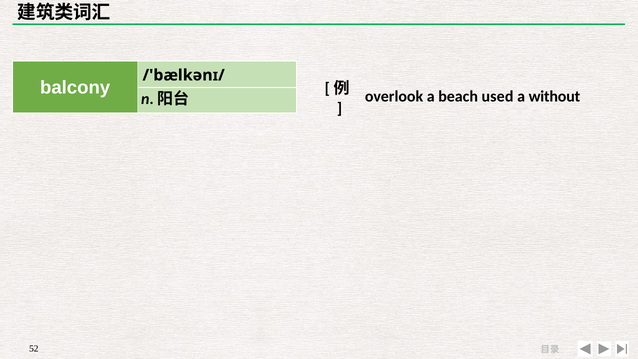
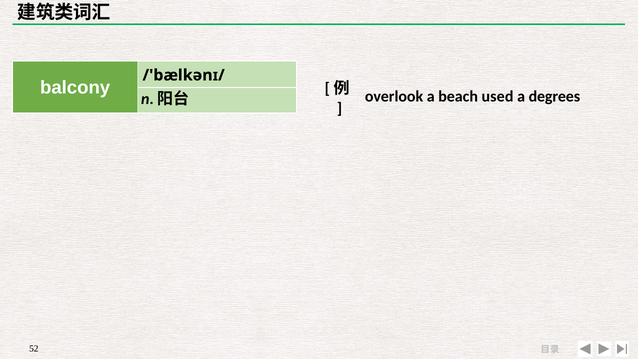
without: without -> degrees (554, 97)
